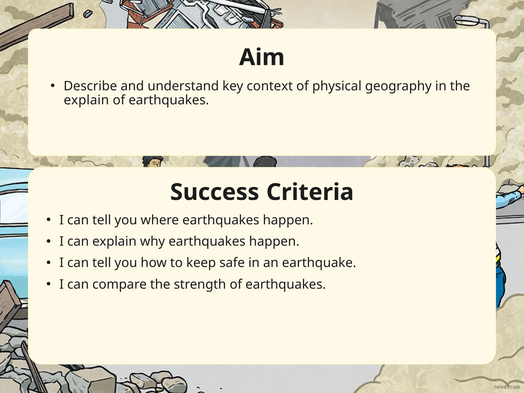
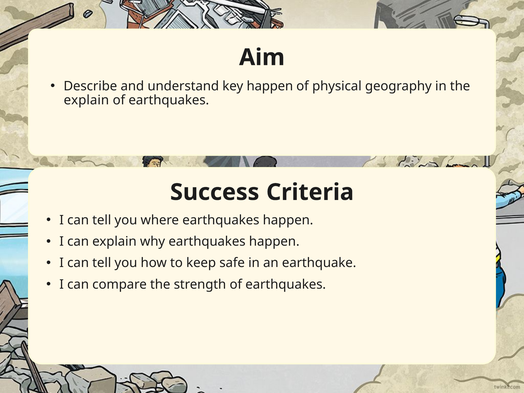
key context: context -> happen (270, 86)
